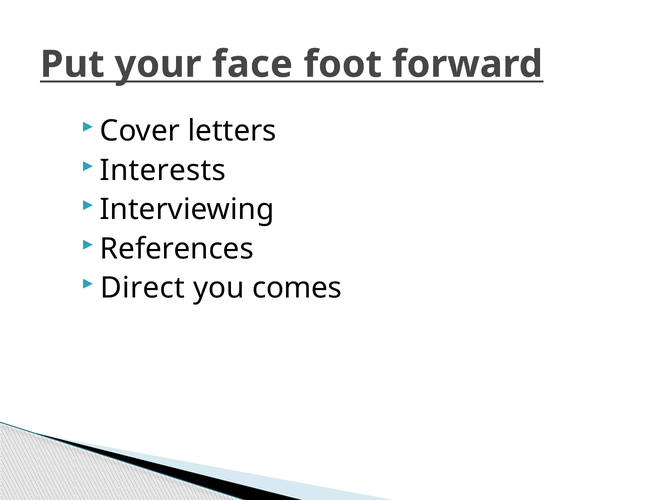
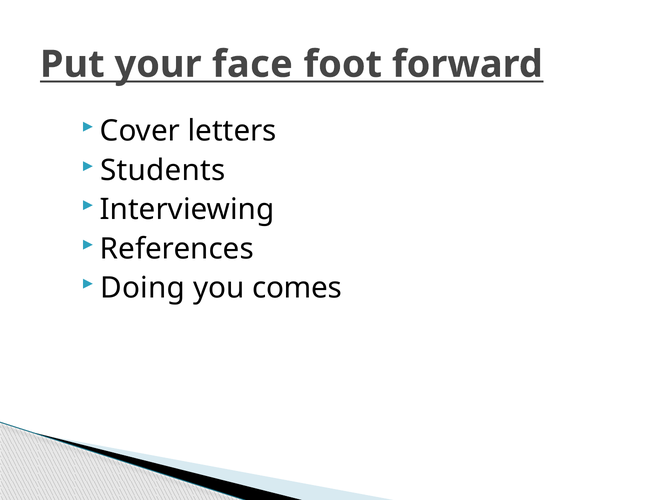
Interests: Interests -> Students (163, 170)
Direct: Direct -> Doing (143, 288)
